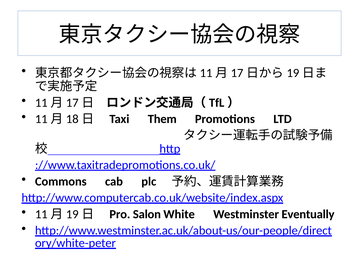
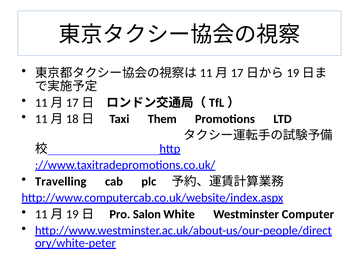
Commons: Commons -> Travelling (61, 182)
Eventually: Eventually -> Computer (308, 214)
